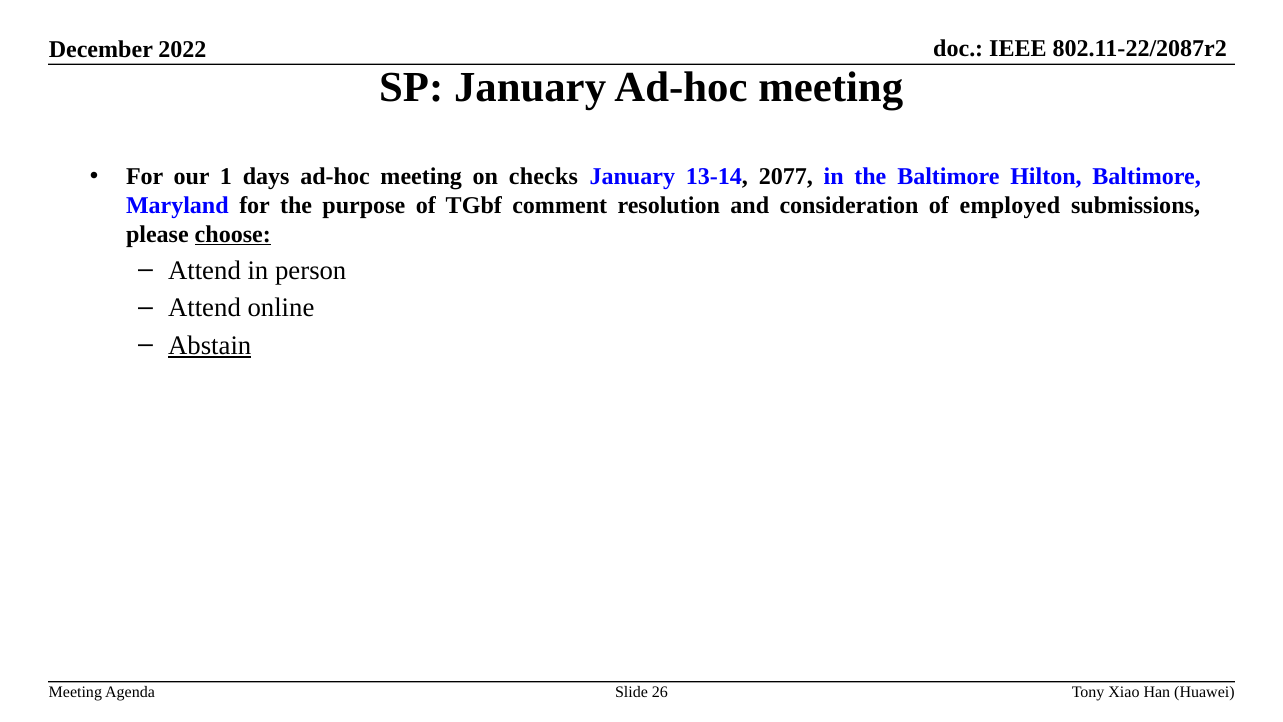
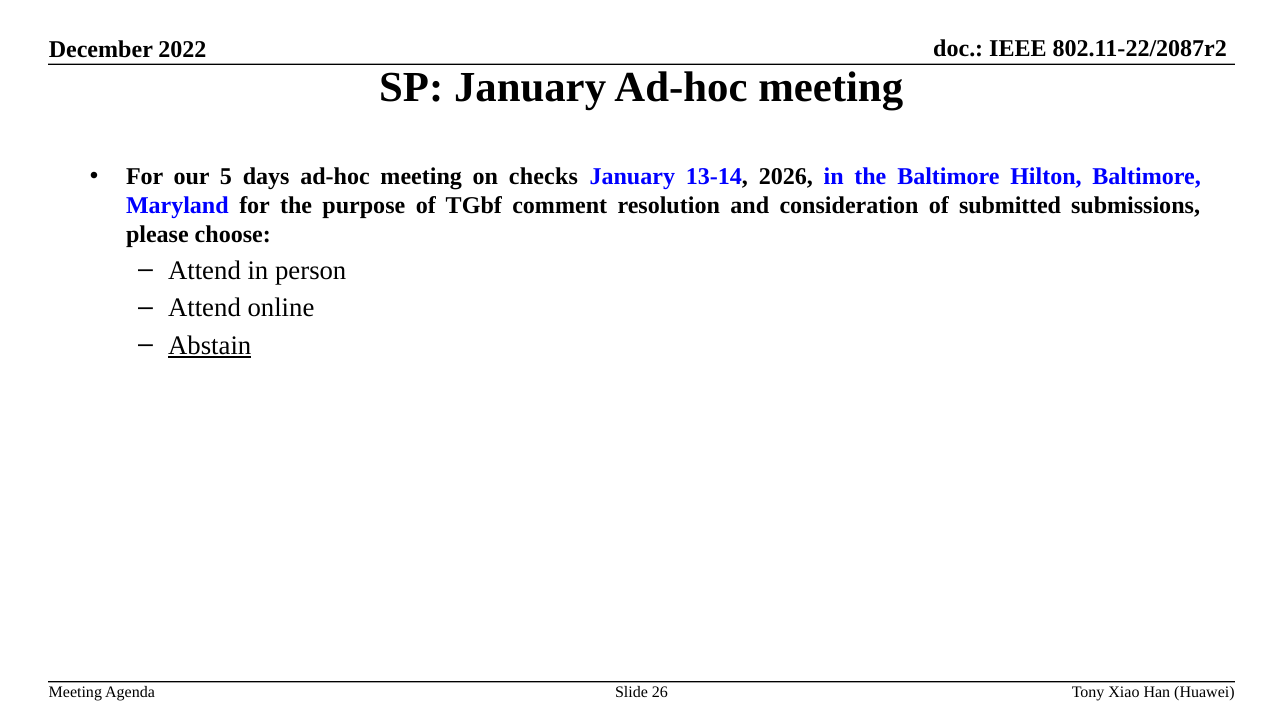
1: 1 -> 5 (226, 177)
2077: 2077 -> 2026 (786, 177)
employed: employed -> submitted (1010, 205)
choose underline: present -> none (233, 234)
